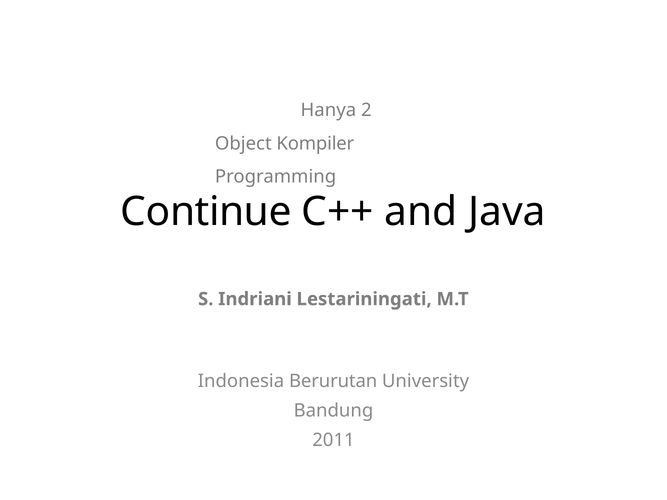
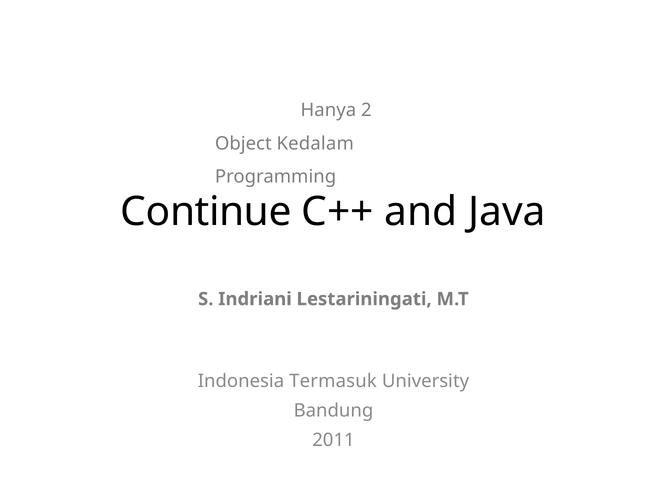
Kompiler: Kompiler -> Kedalam (315, 144)
Berurutan: Berurutan -> Termasuk (333, 381)
